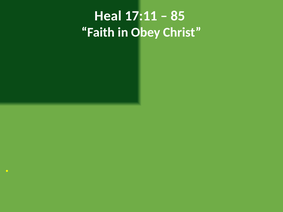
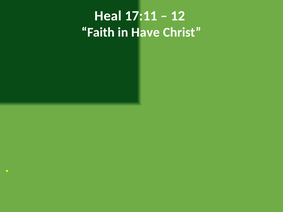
85: 85 -> 12 (178, 16)
Obey: Obey -> Have (146, 32)
